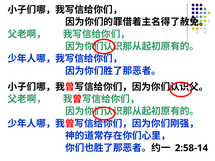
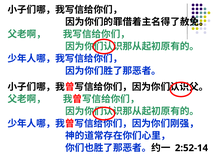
2:58-14: 2:58-14 -> 2:52-14 (191, 148)
